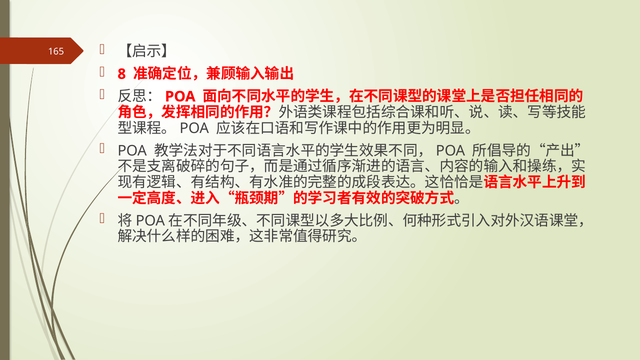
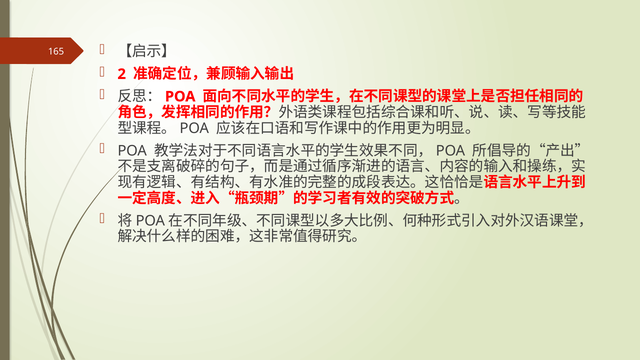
8: 8 -> 2 (122, 74)
